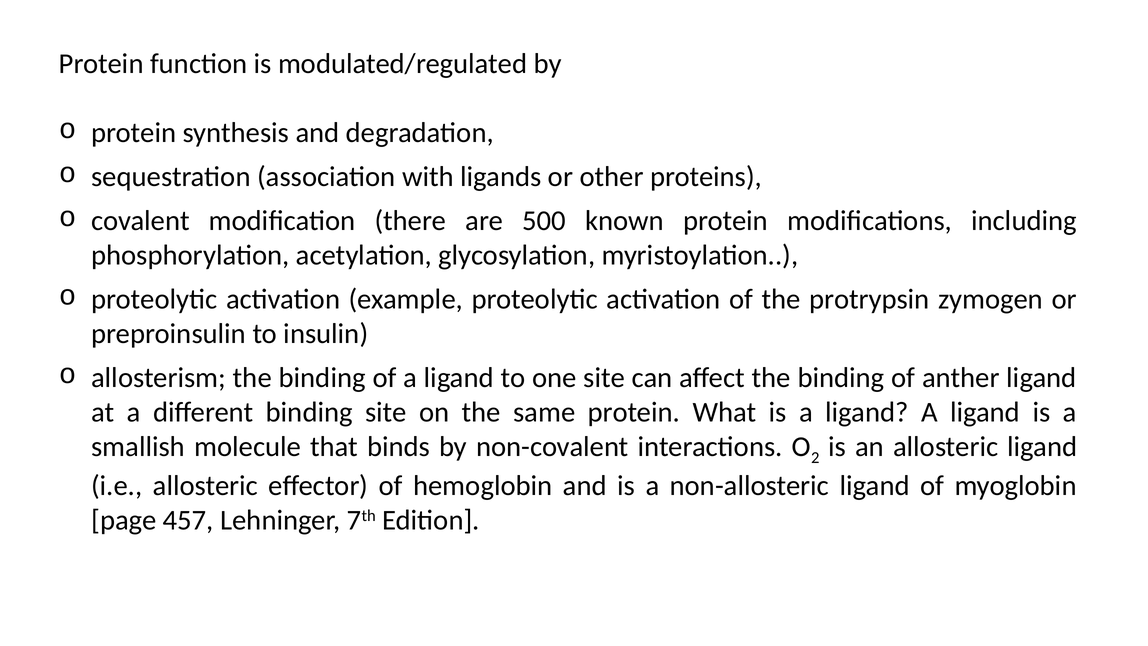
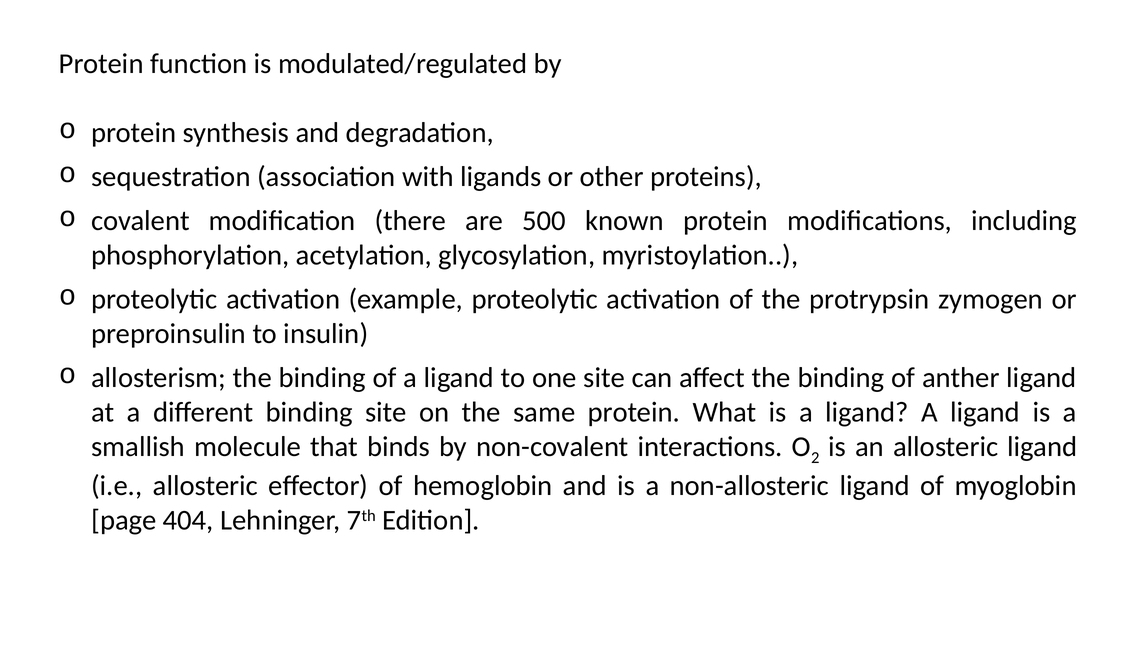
457: 457 -> 404 (188, 520)
